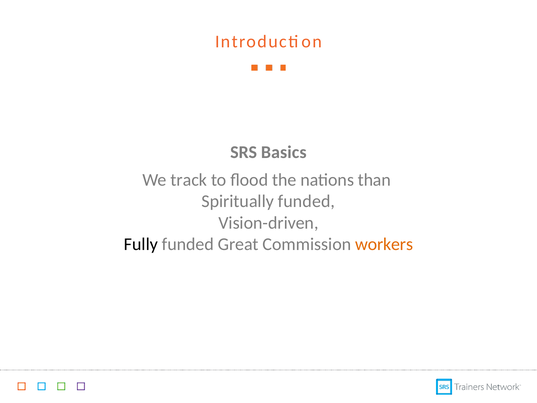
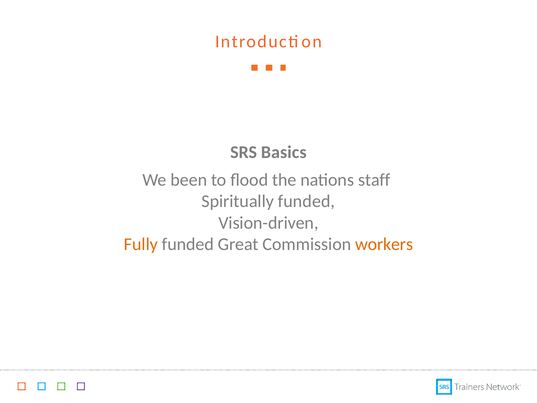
track: track -> been (189, 180)
than: than -> staff (374, 180)
Fully colour: black -> orange (141, 244)
